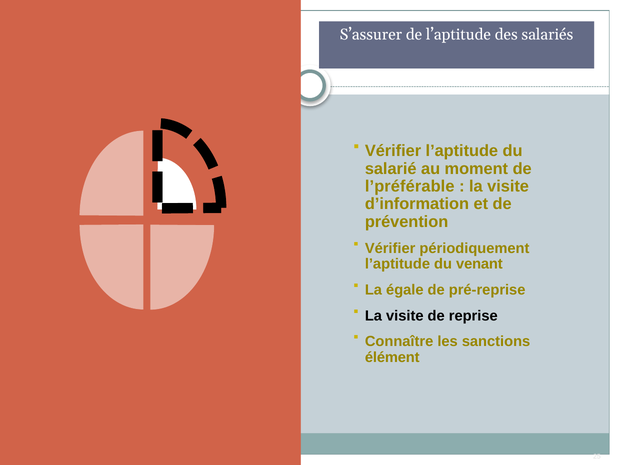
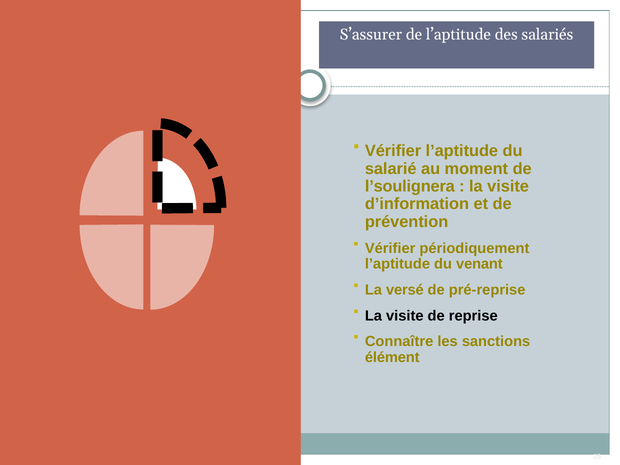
l’préférable: l’préférable -> l’soulignera (410, 186)
égale: égale -> versé (405, 290)
